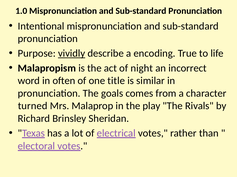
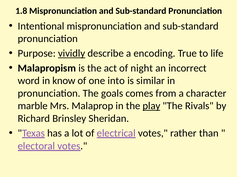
1.0: 1.0 -> 1.8 (21, 11)
often: often -> know (64, 81)
title: title -> into (116, 81)
turned: turned -> marble (33, 106)
play underline: none -> present (151, 106)
